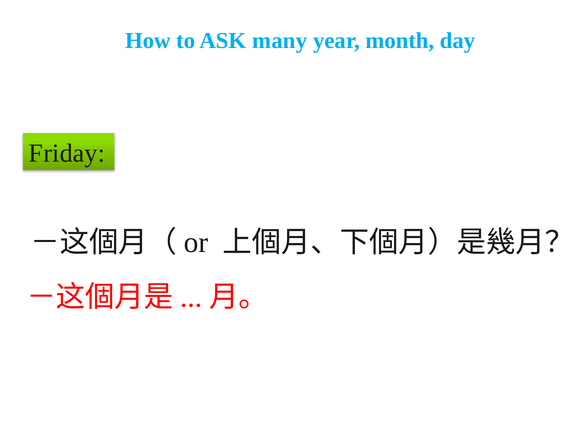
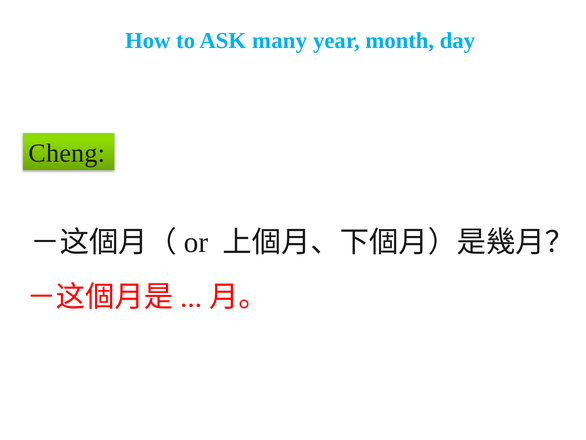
Friday: Friday -> Cheng (67, 153)
